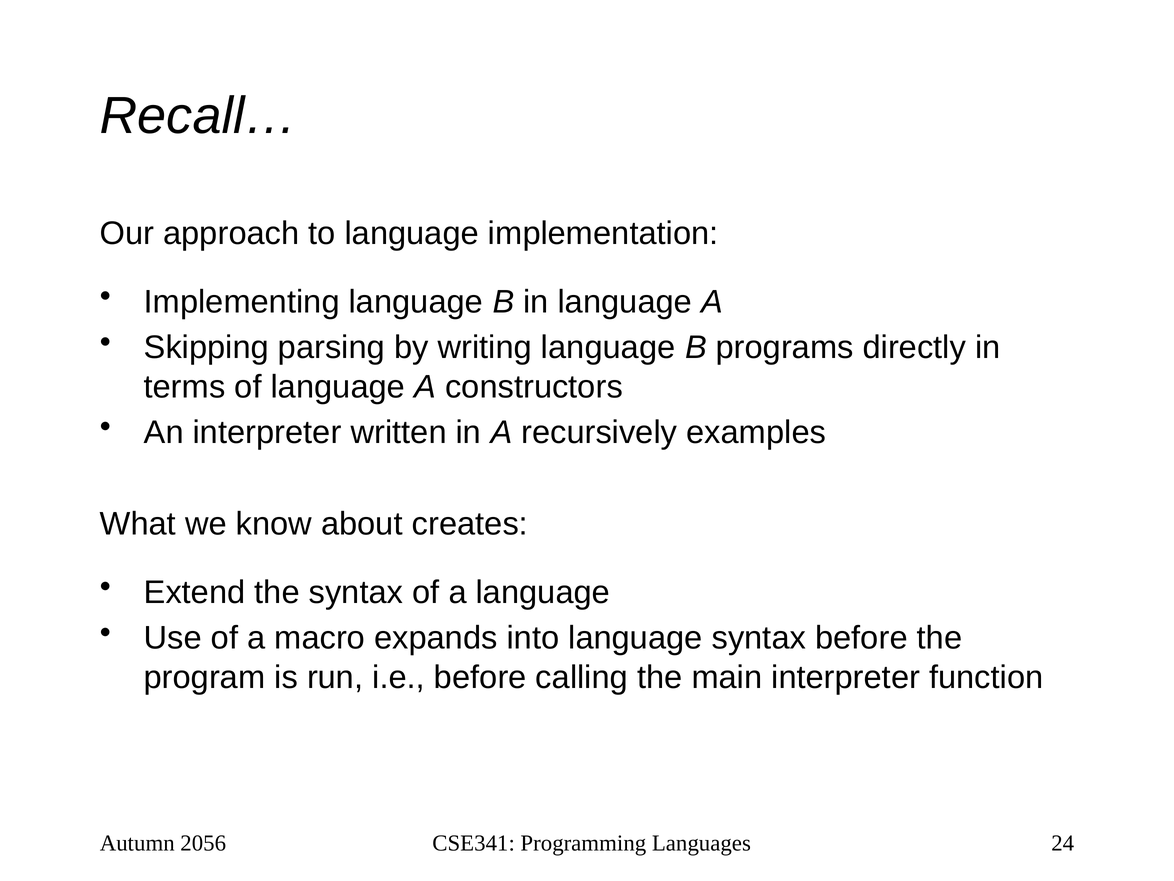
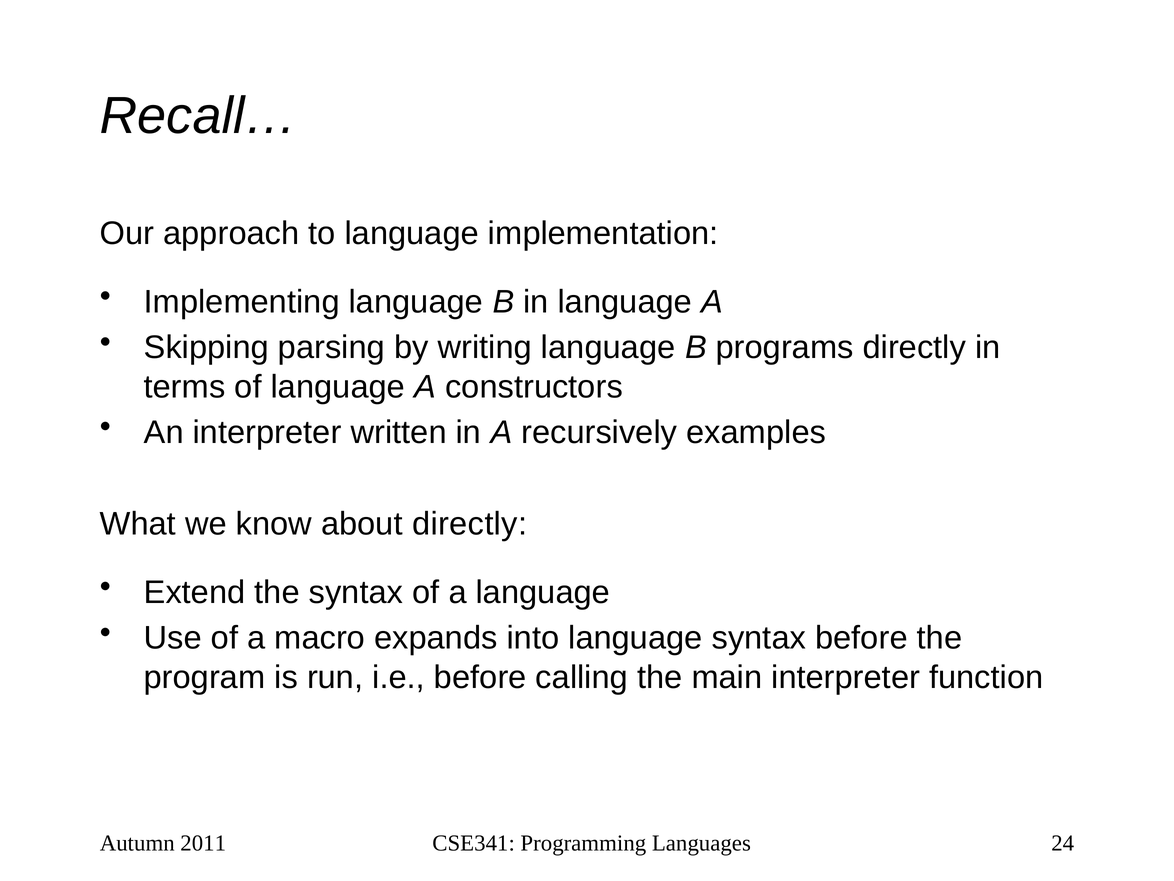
about creates: creates -> directly (470, 524)
2056: 2056 -> 2011 (203, 843)
